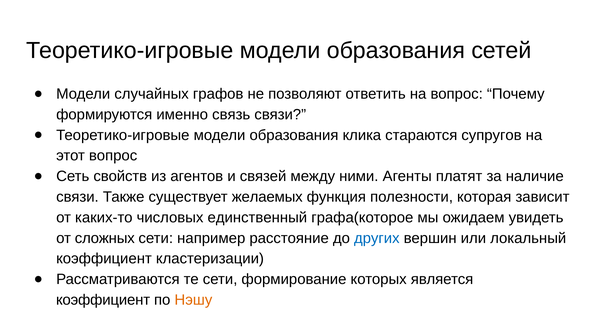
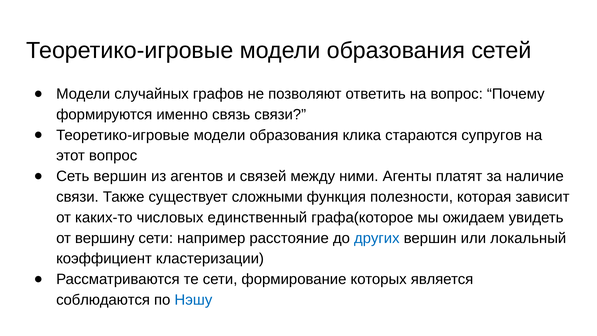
Сеть свойств: свойств -> вершин (120, 176)
желаемых: желаемых -> сложными (267, 197)
сложных: сложных -> вершину (105, 238)
коэффициент: коэффициент -> соблюдаются (103, 300)
Нэшу colour: orange -> blue (193, 300)
